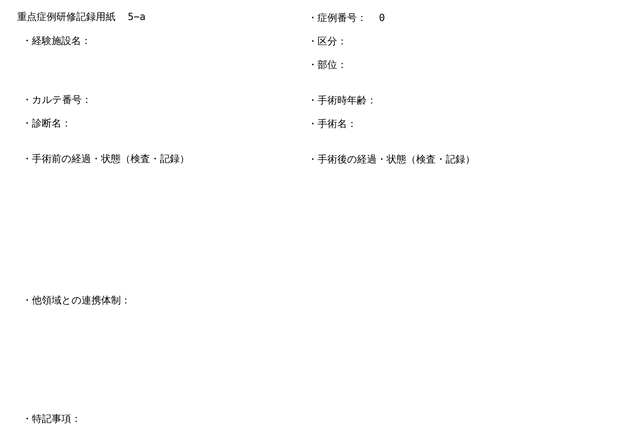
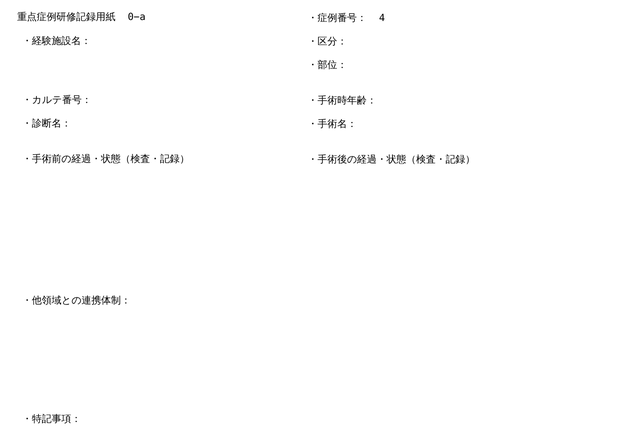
5−a: 5−a -> 0−a (137, 17)
0: 0 -> 4 (382, 18)
